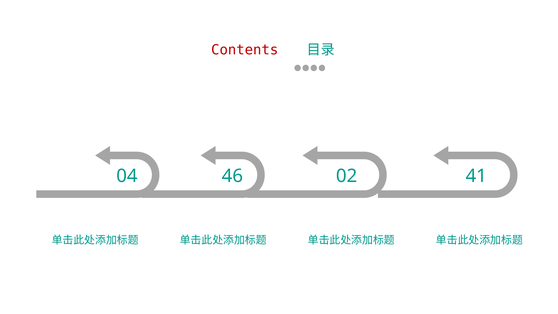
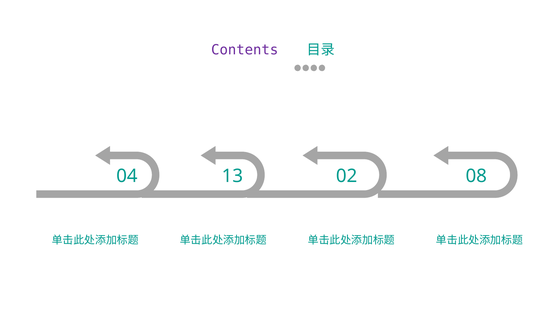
Contents colour: red -> purple (245, 50)
46: 46 -> 13 (232, 176)
41: 41 -> 08 (476, 176)
